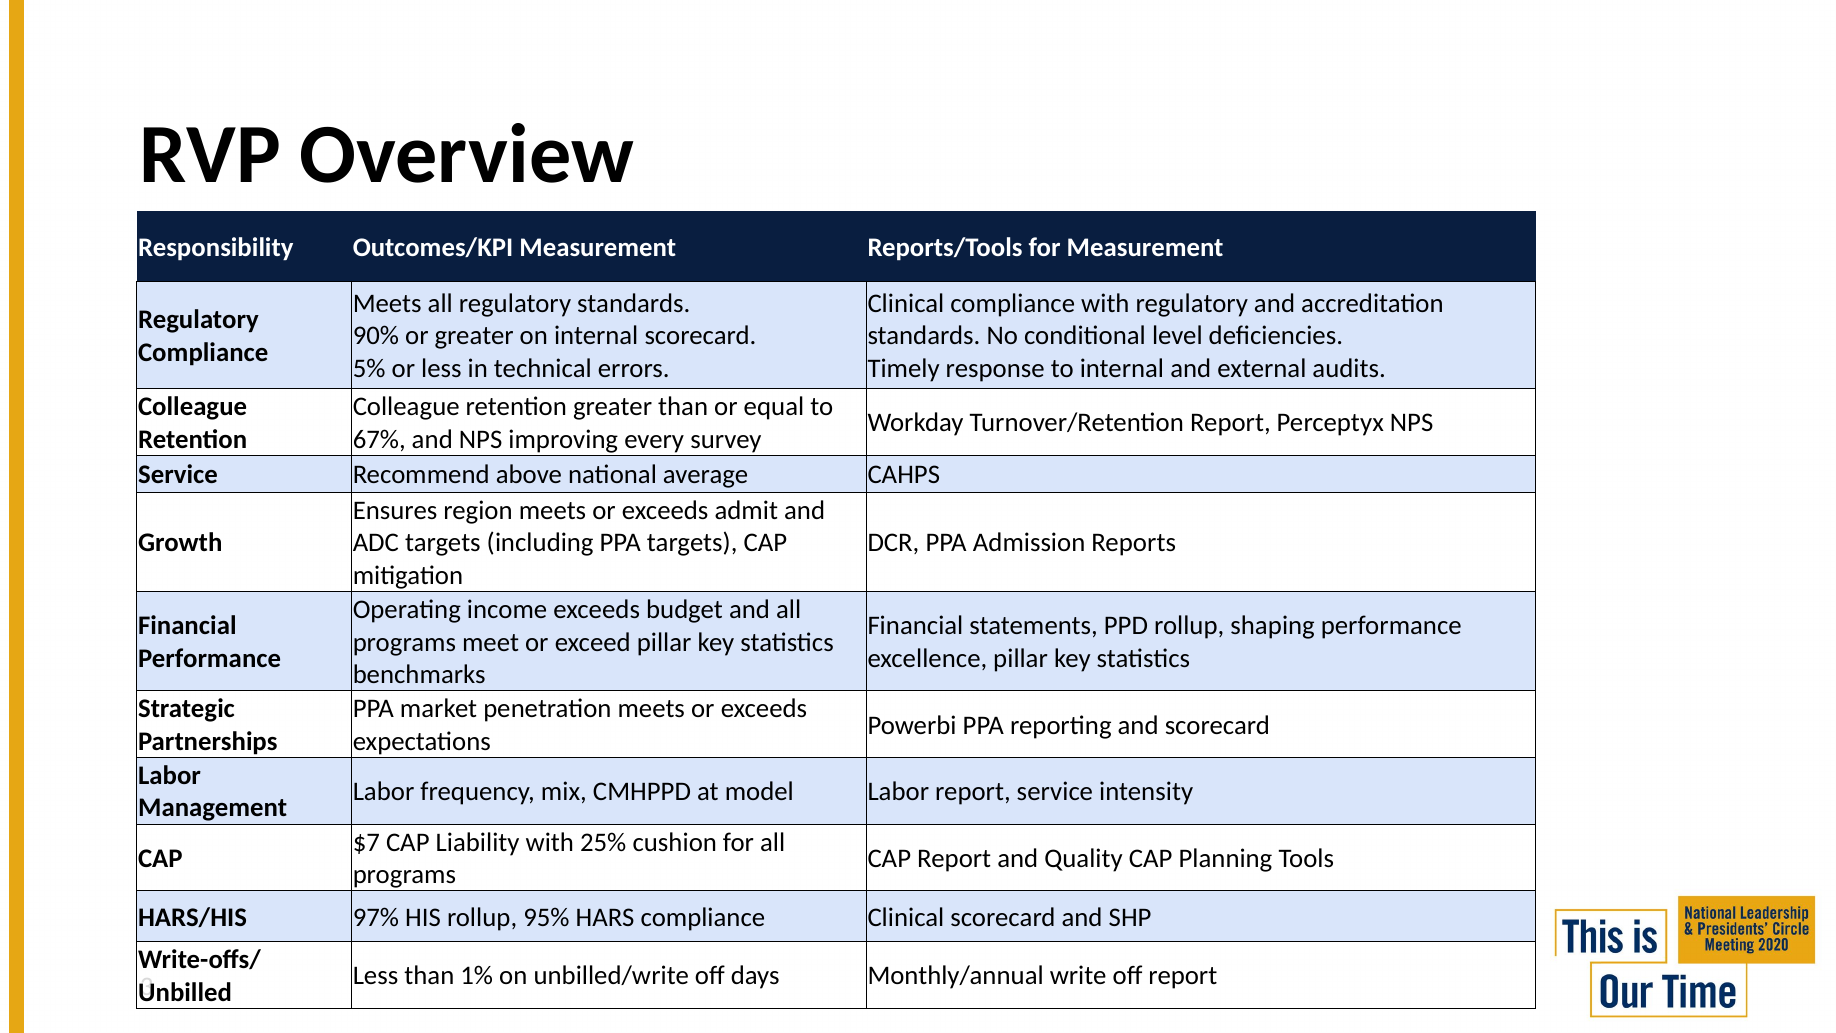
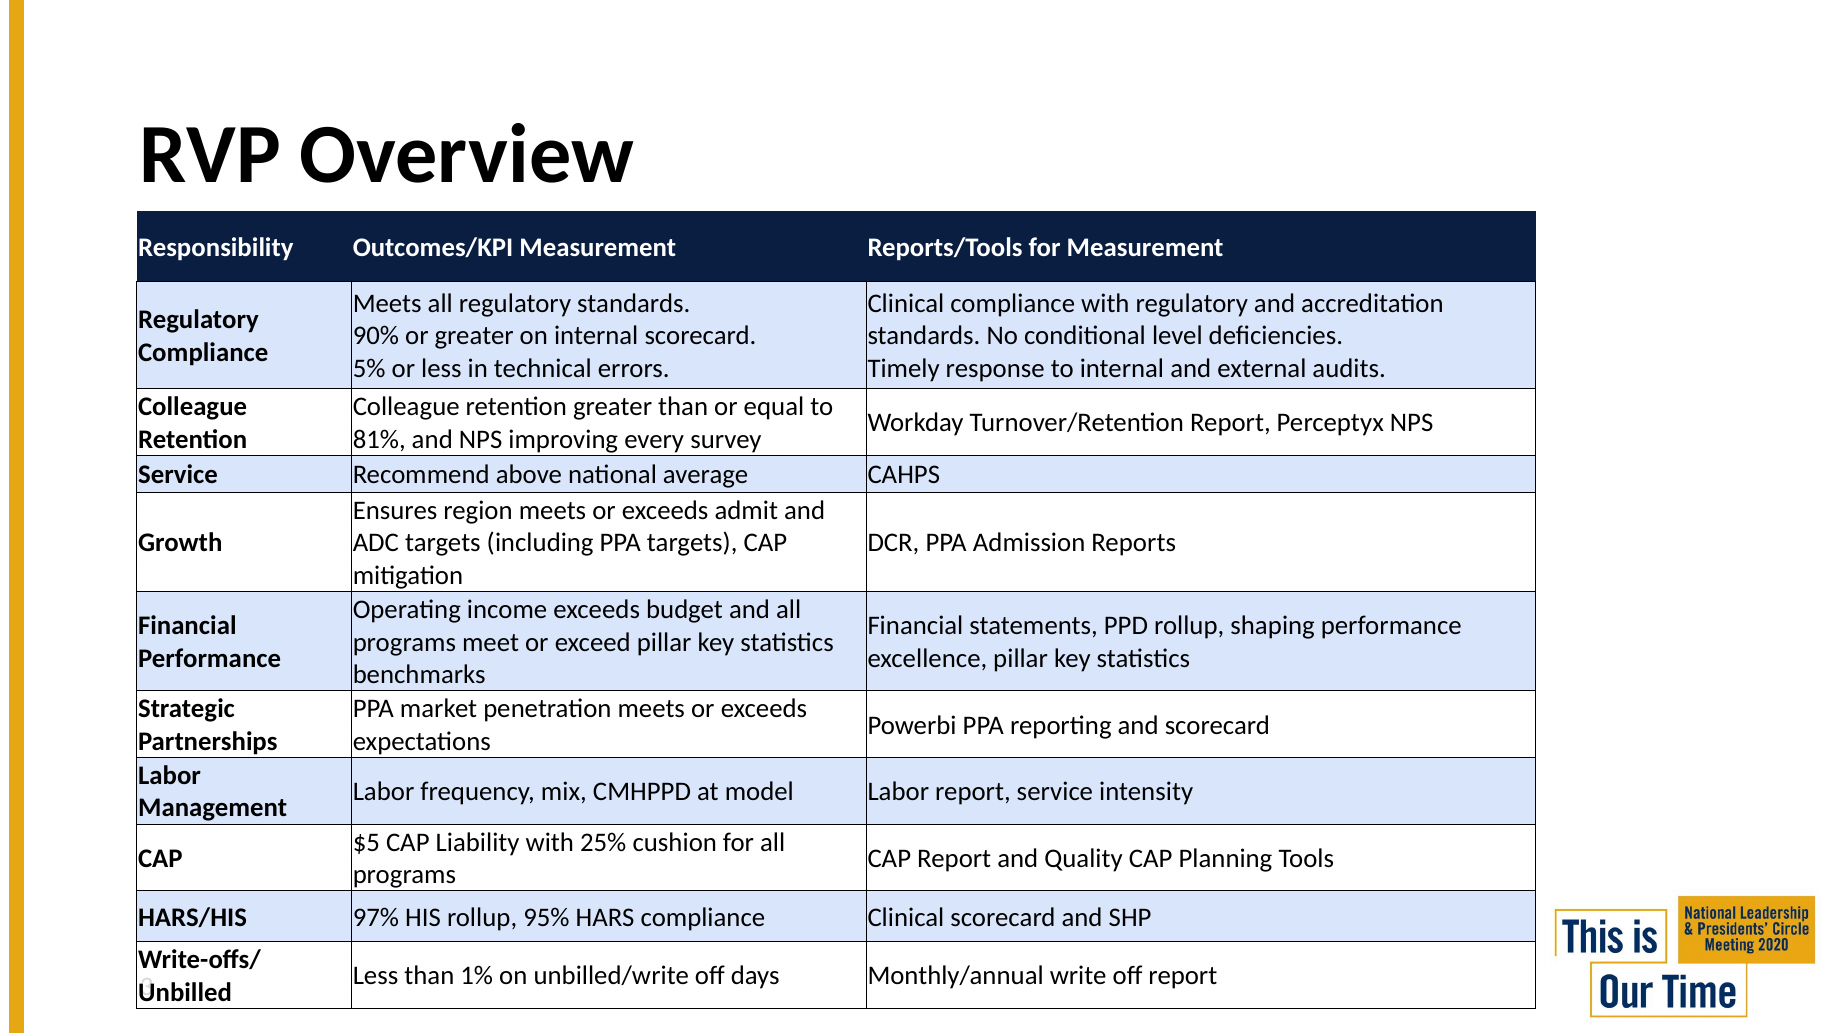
67%: 67% -> 81% (379, 439)
$7: $7 -> $5 (366, 842)
